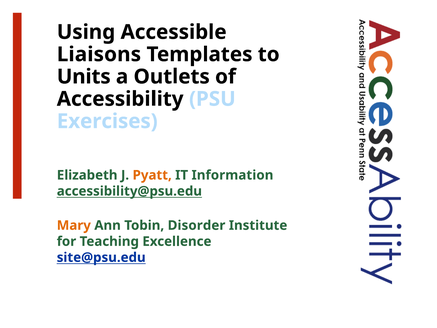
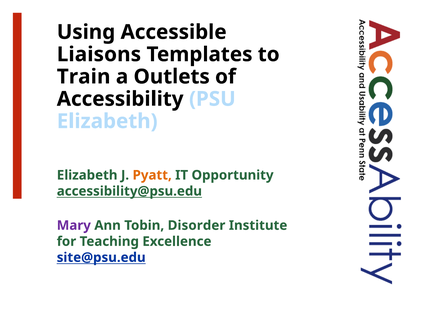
Units: Units -> Train (84, 77)
Exercises: Exercises -> Elizabeth (107, 121)
Information: Information -> Opportunity (233, 175)
Mary colour: orange -> purple (74, 225)
